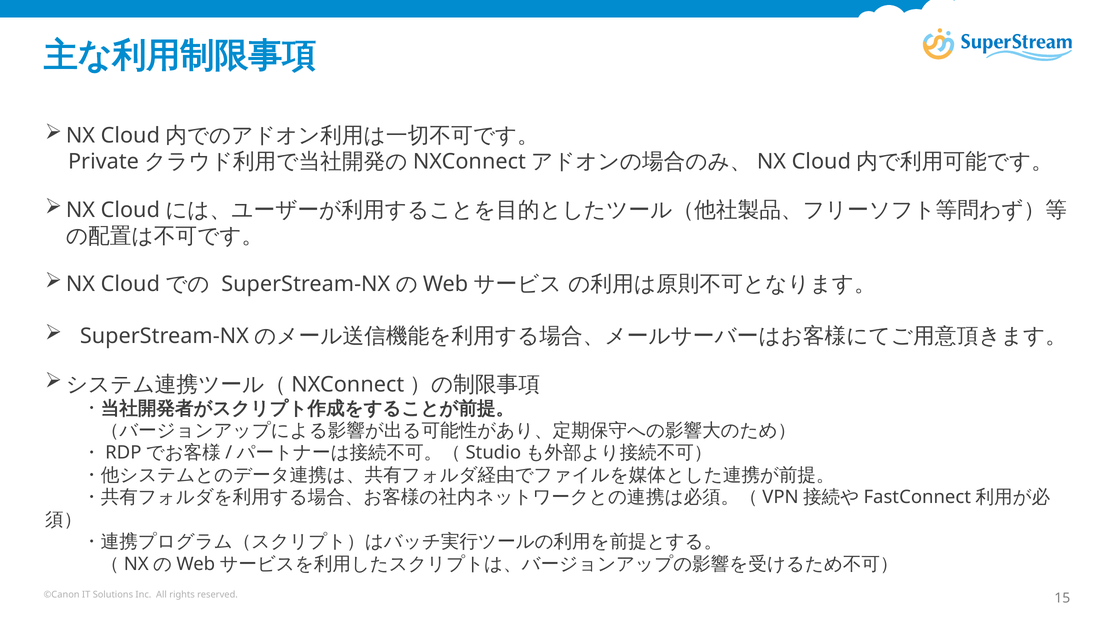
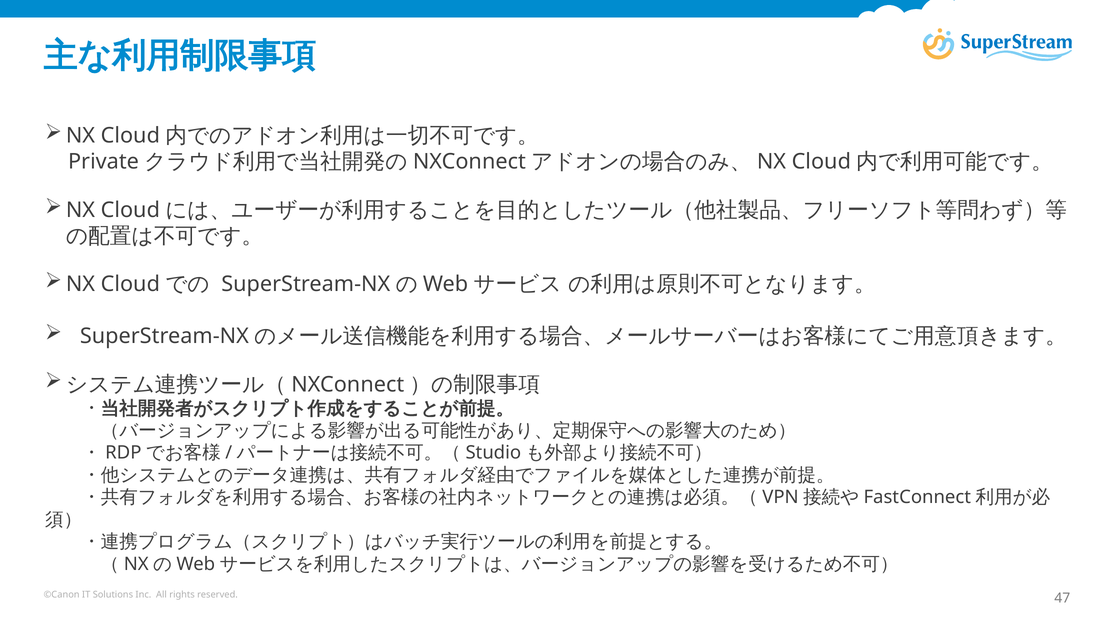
15: 15 -> 47 (1062, 599)
